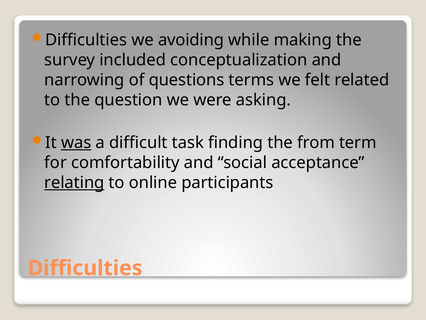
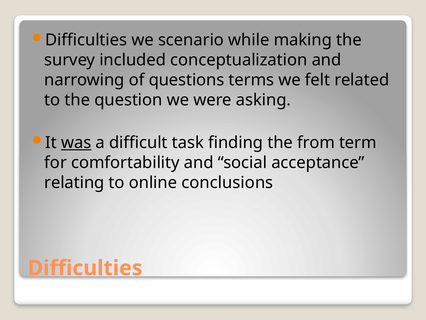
avoiding: avoiding -> scenario (191, 40)
relating underline: present -> none (74, 182)
participants: participants -> conclusions (227, 182)
